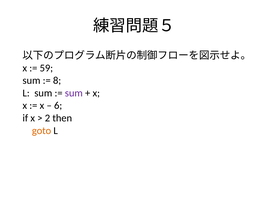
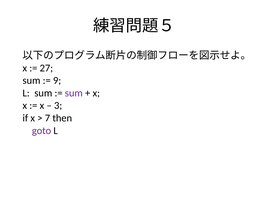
59: 59 -> 27 (46, 68)
8: 8 -> 9 (57, 81)
6: 6 -> 3 (58, 106)
2: 2 -> 7 (47, 118)
goto colour: orange -> purple (42, 131)
